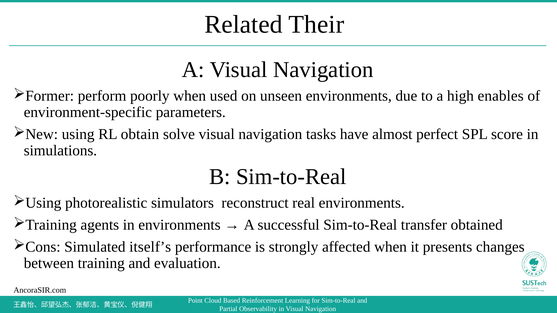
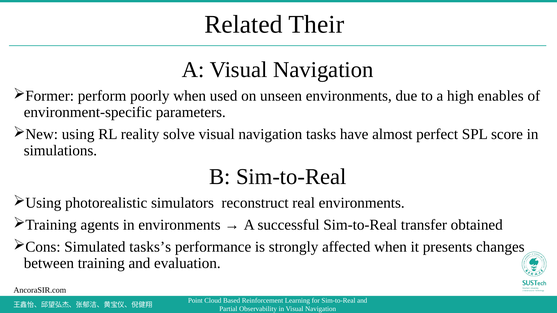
obtain: obtain -> reality (140, 134)
itself’s: itself’s -> tasks’s (150, 247)
